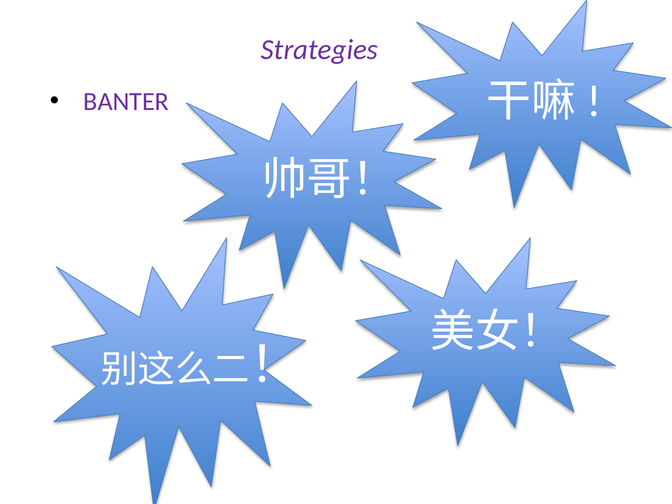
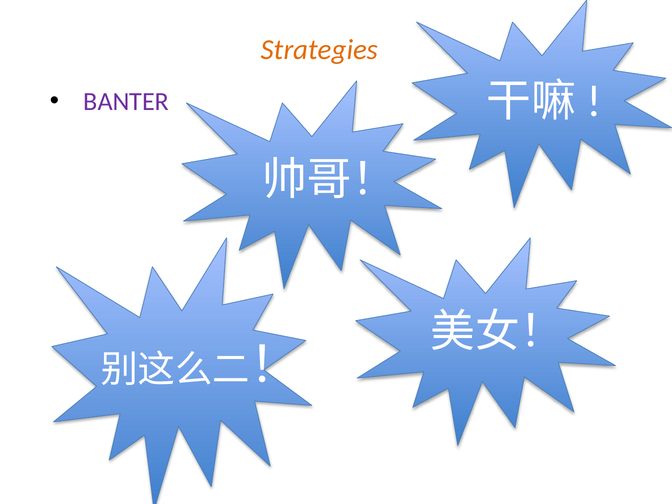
Strategies colour: purple -> orange (320, 50)
